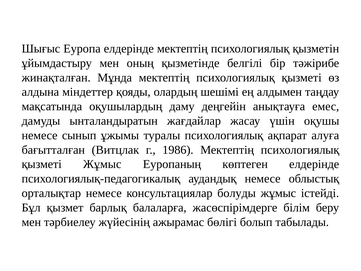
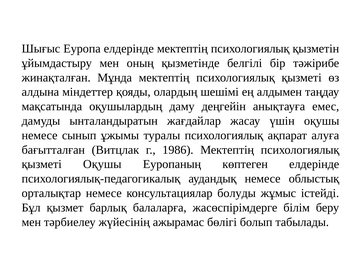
қызметі Жұмыс: Жұмыс -> Оқушы (102, 164)
